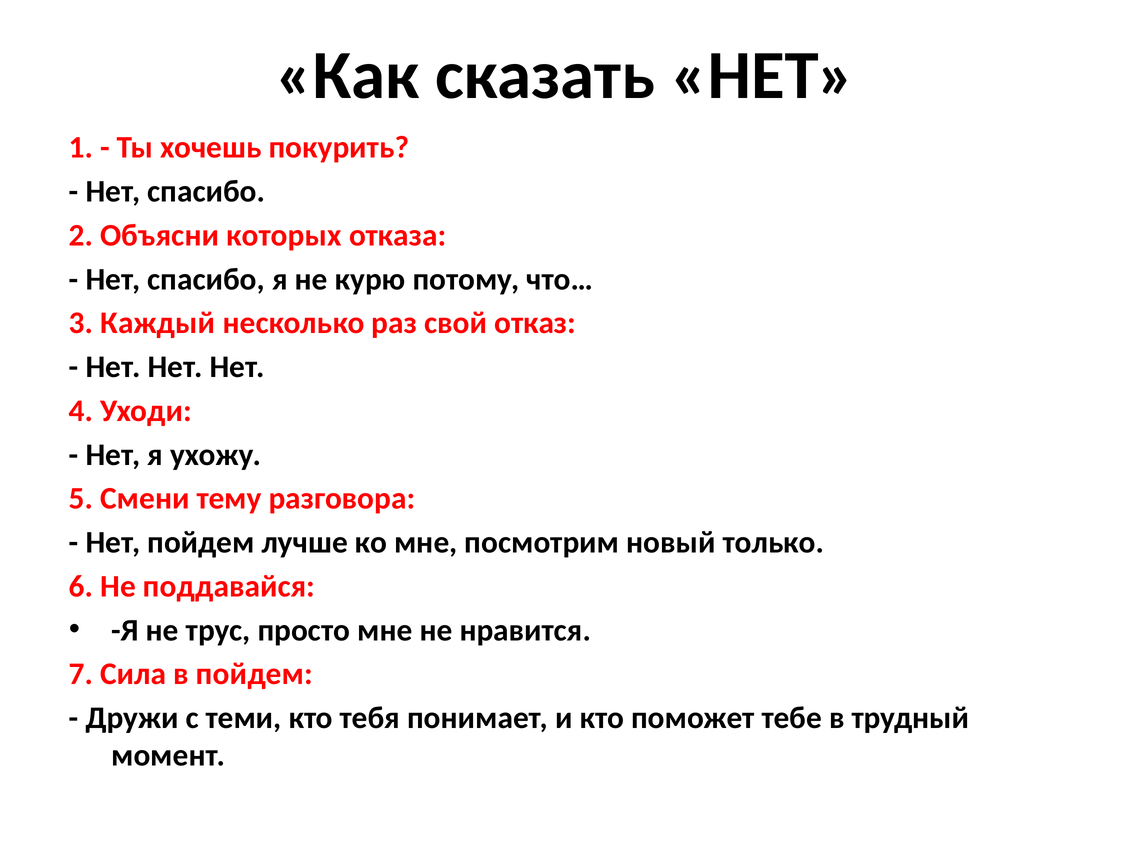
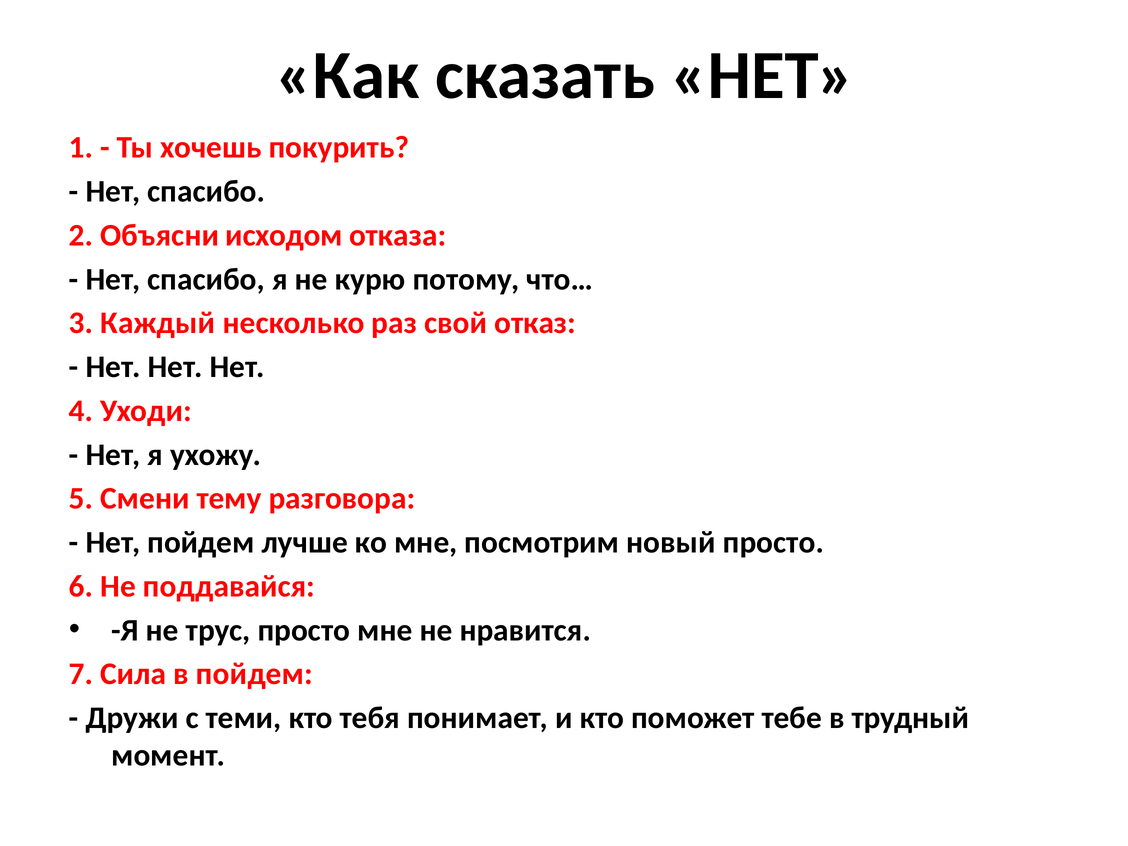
которых: которых -> исходом (284, 235)
новый только: только -> просто (773, 543)
